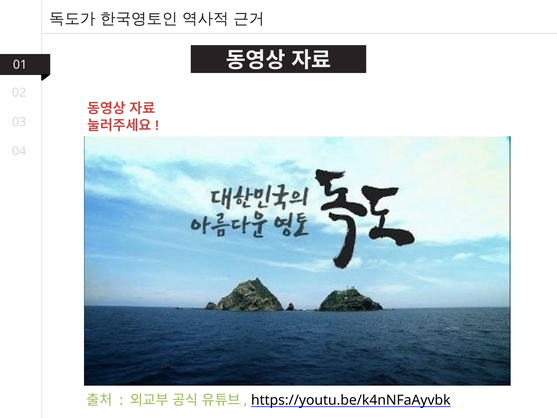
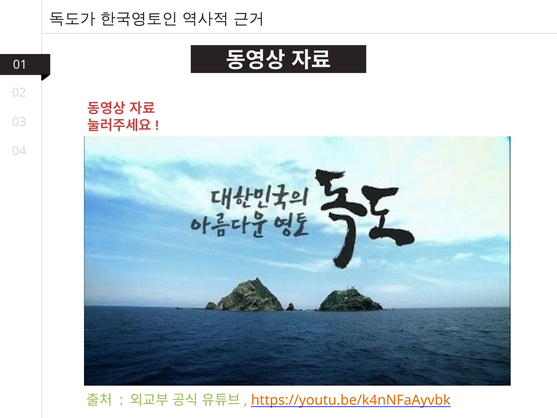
https://youtu.be/k4nNFaAyvbk colour: black -> orange (351, 400)
